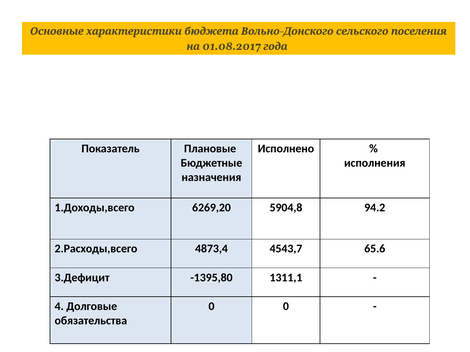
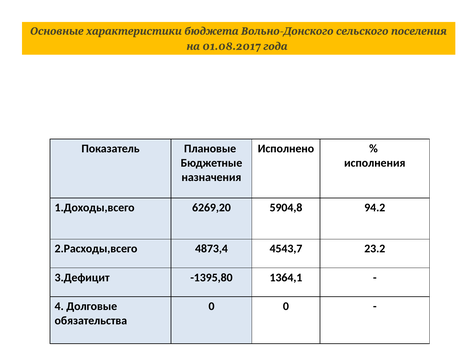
65.6: 65.6 -> 23.2 (375, 249)
1311,1: 1311,1 -> 1364,1 (286, 278)
